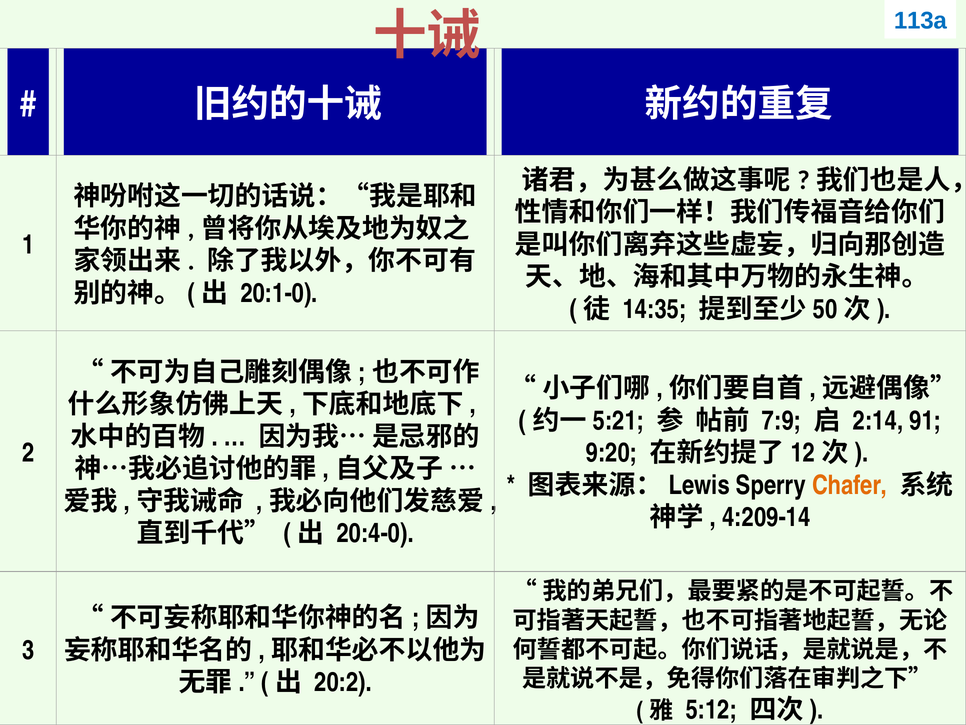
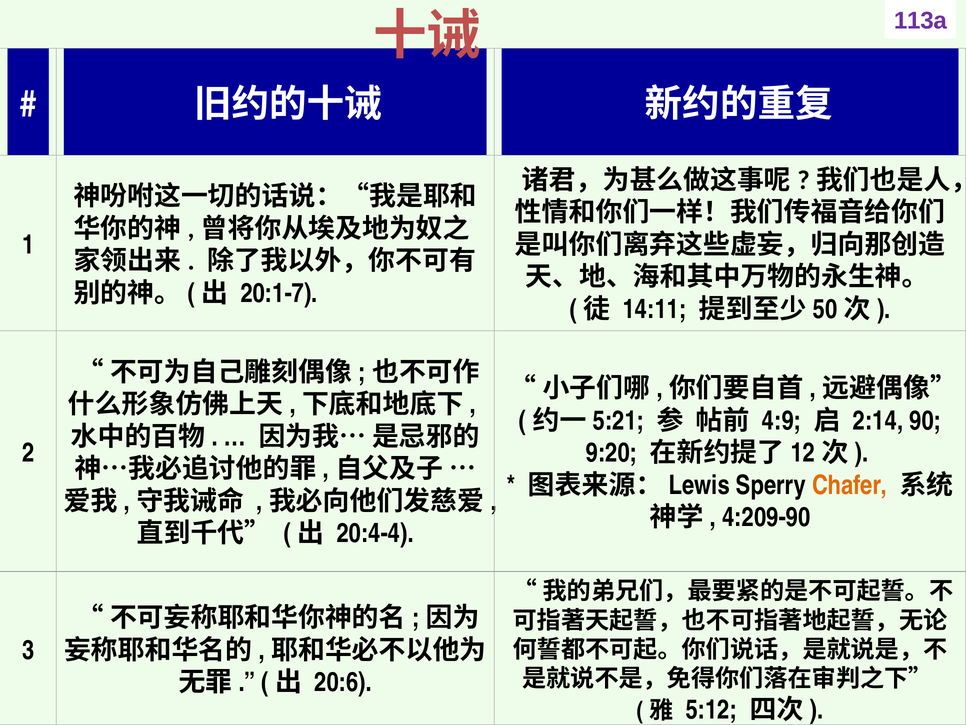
113a colour: blue -> purple (920, 21)
20:1-0: 20:1-0 -> 20:1-7 (279, 293)
14:35: 14:35 -> 14:11 (655, 309)
7:9: 7:9 -> 4:9 (782, 420)
91: 91 -> 90 (925, 420)
4:209-14: 4:209-14 -> 4:209-90 (766, 517)
20:4-0: 20:4-0 -> 20:4-4 (375, 533)
20:2: 20:2 -> 20:6 (343, 682)
